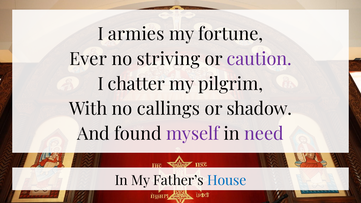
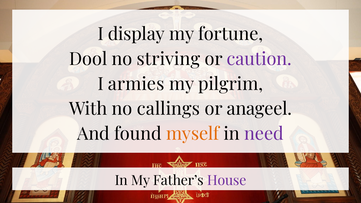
armies: armies -> display (136, 34)
Ever: Ever -> Dool (88, 59)
chatter: chatter -> armies (136, 84)
shadow: shadow -> anageel (259, 109)
myself colour: purple -> orange (193, 134)
House colour: blue -> purple (227, 181)
